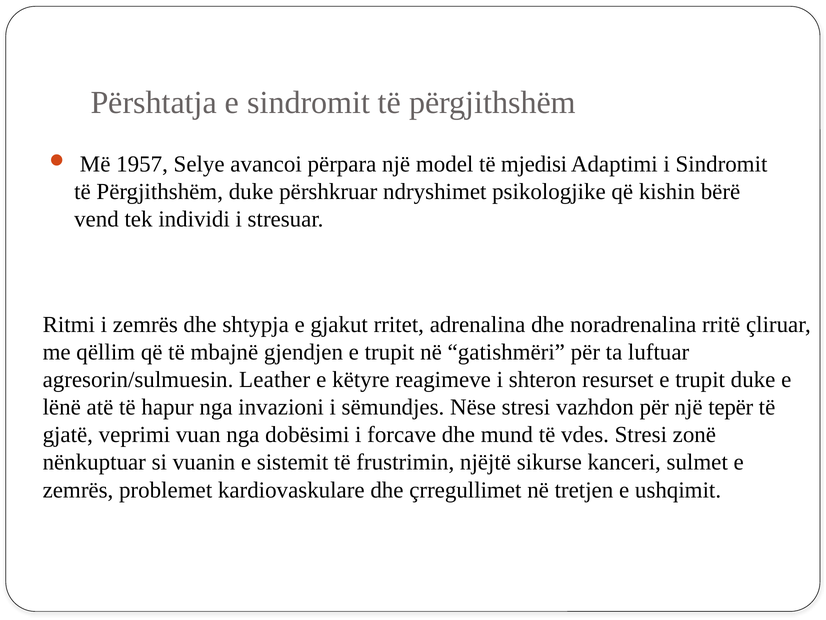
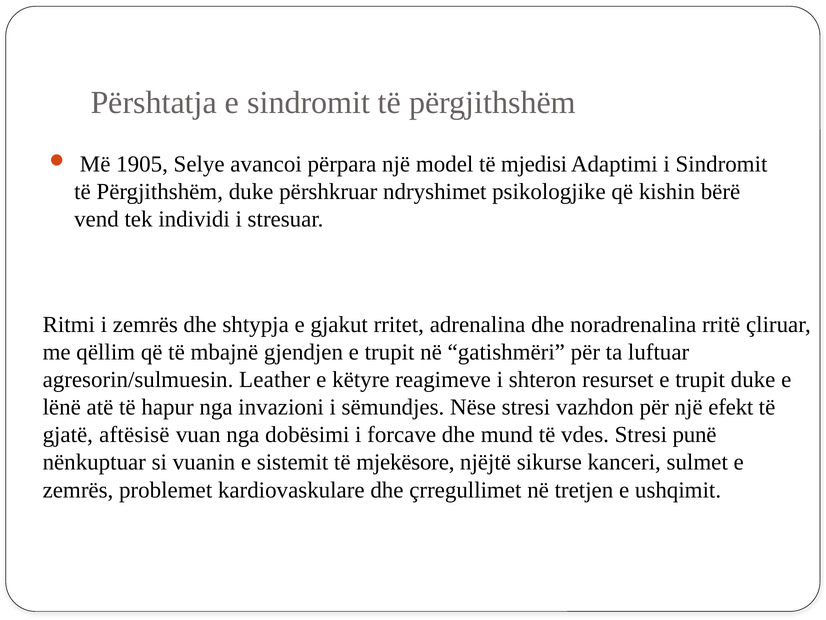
1957: 1957 -> 1905 (142, 164)
tepër: tepër -> efekt (731, 407)
veprimi: veprimi -> aftësisë (134, 434)
zonë: zonë -> punë (694, 434)
frustrimin: frustrimin -> mjekësore (405, 462)
